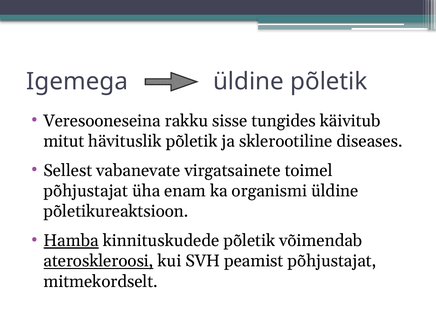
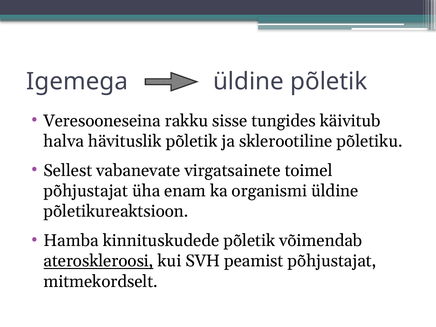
mitut: mitut -> halva (64, 141)
diseases: diseases -> põletiku (370, 141)
Hamba underline: present -> none (71, 241)
